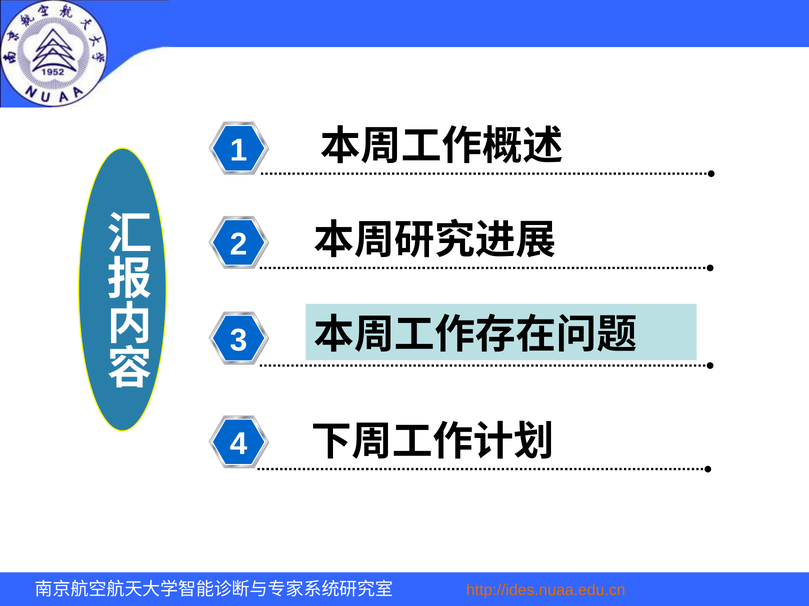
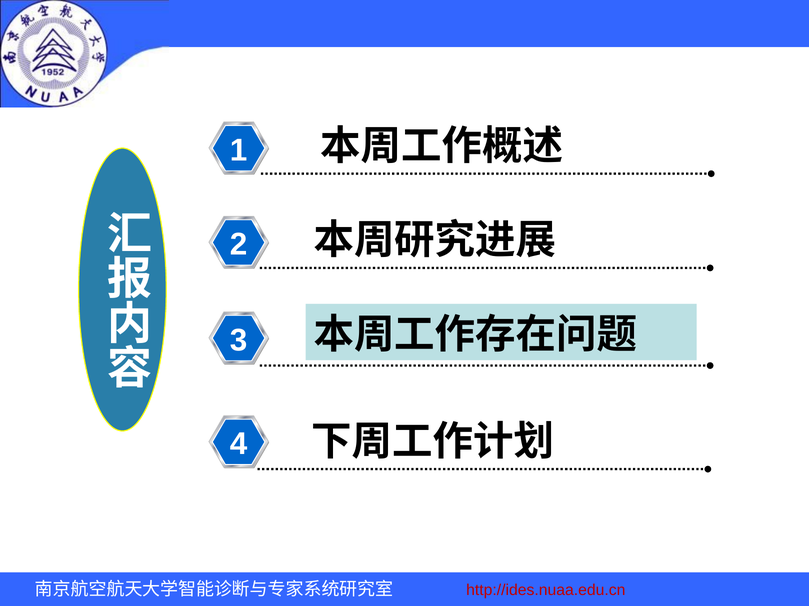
http://ides.nuaa.edu.cn colour: orange -> red (546, 591)
